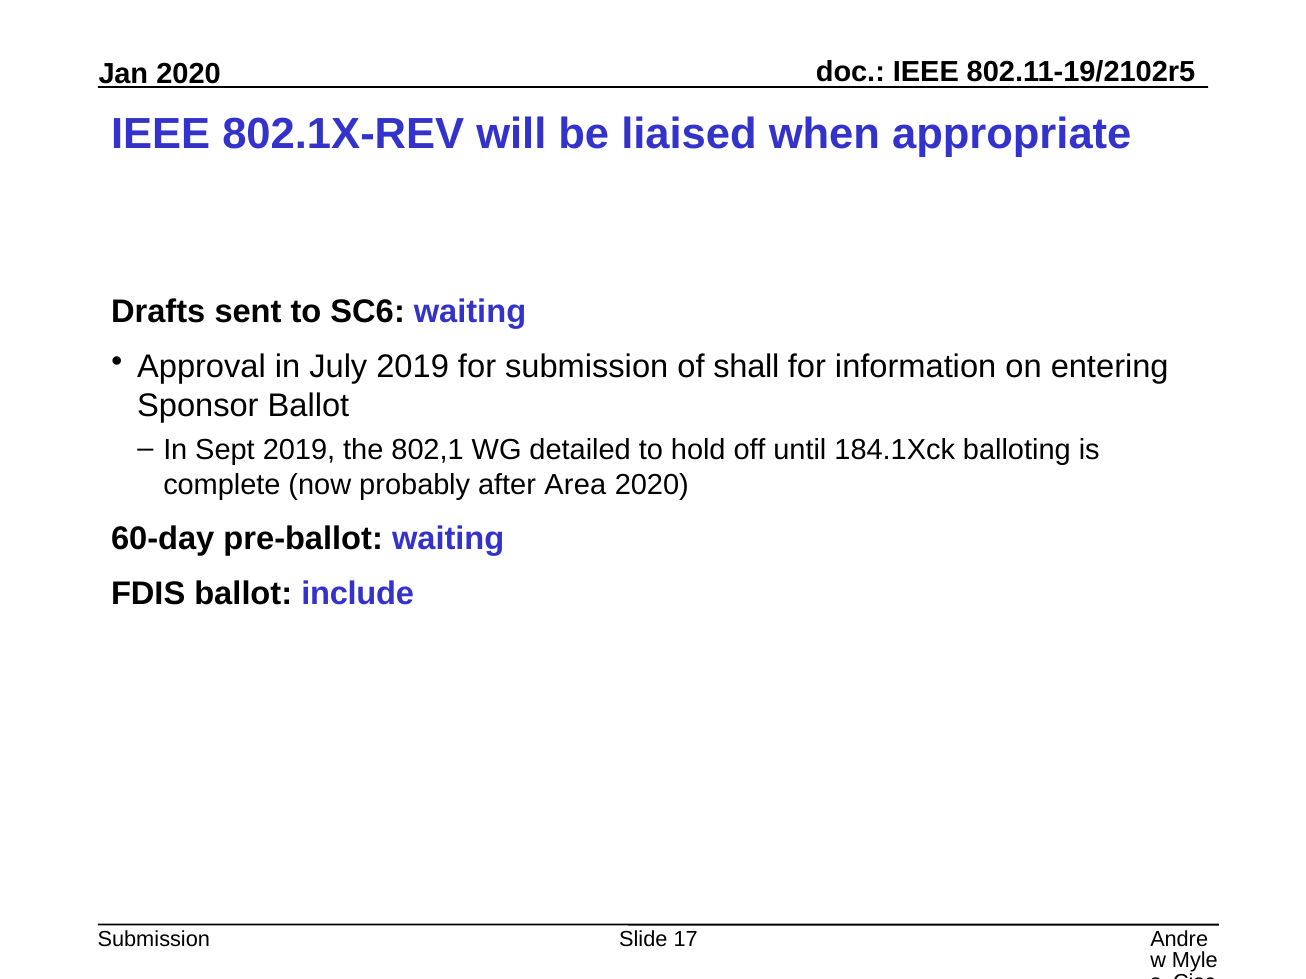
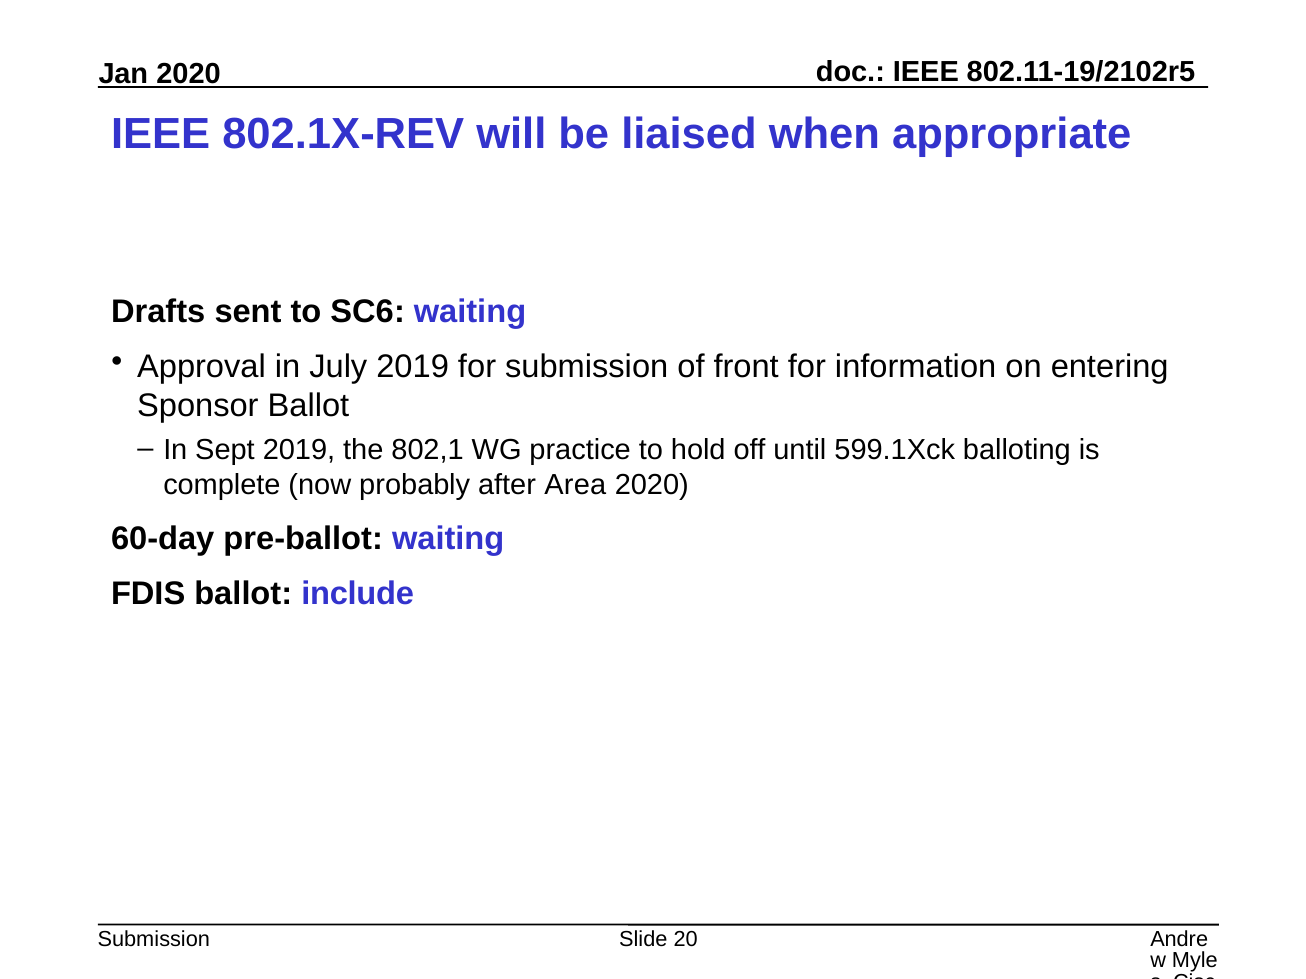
shall: shall -> front (746, 367)
detailed: detailed -> practice (580, 450)
184.1Xck: 184.1Xck -> 599.1Xck (895, 450)
17: 17 -> 20 (686, 939)
